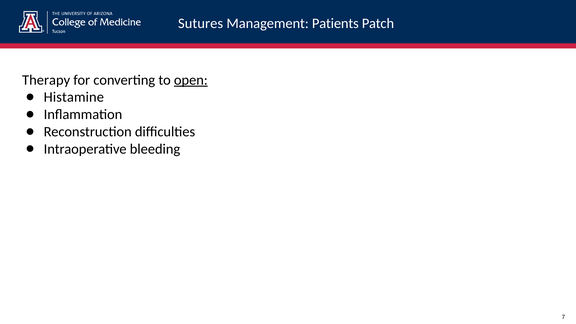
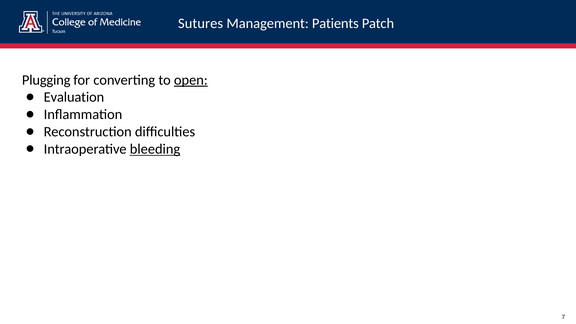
Therapy: Therapy -> Plugging (46, 80)
Histamine: Histamine -> Evaluation (74, 97)
bleeding underline: none -> present (155, 149)
